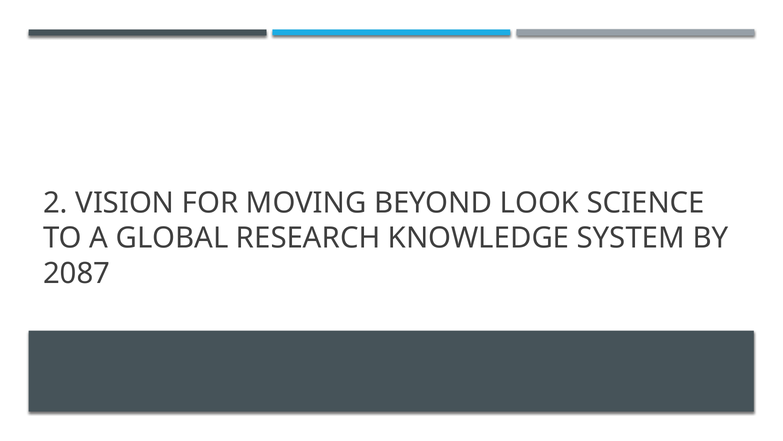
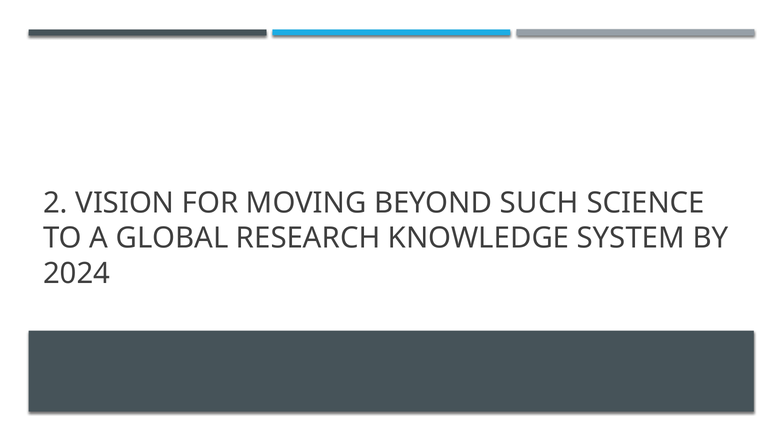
LOOK: LOOK -> SUCH (539, 203)
2087: 2087 -> 2024 (77, 273)
